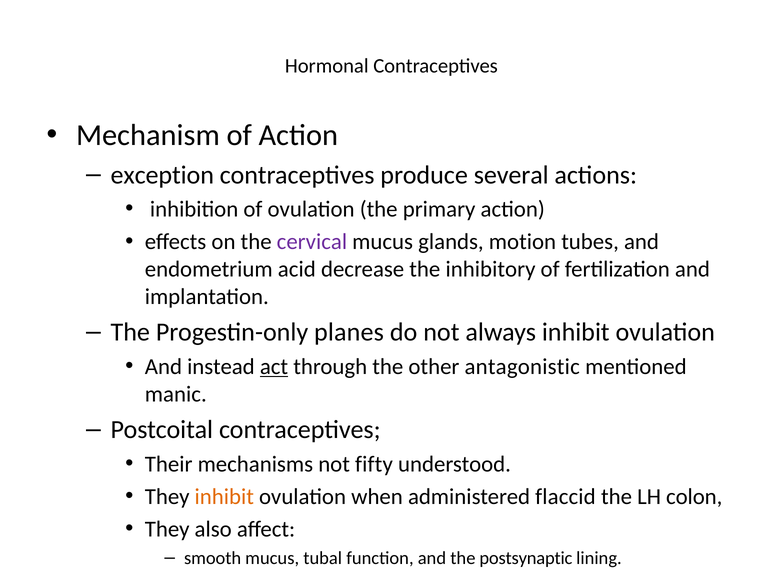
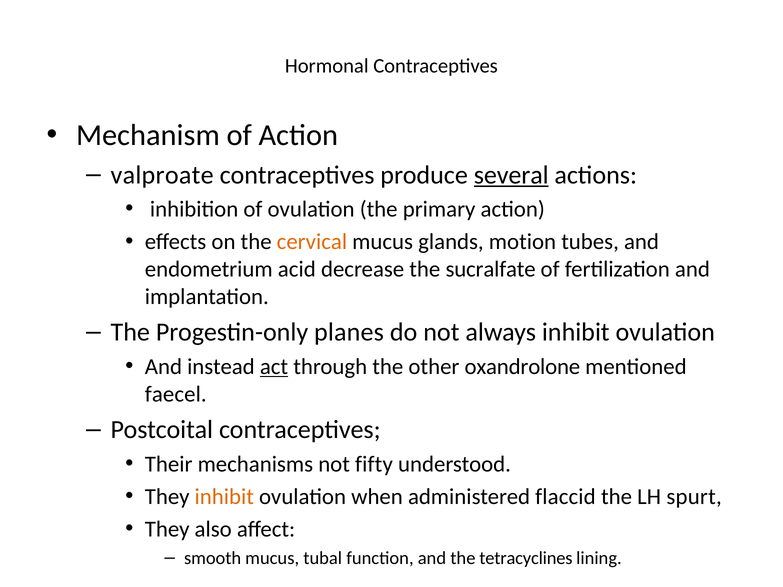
exception: exception -> valproate (162, 175)
several underline: none -> present (511, 175)
cervical colour: purple -> orange (312, 242)
inhibitory: inhibitory -> sucralfate (491, 269)
antagonistic: antagonistic -> oxandrolone (522, 367)
manic: manic -> faecel (176, 394)
colon: colon -> spurt (694, 497)
postsynaptic: postsynaptic -> tetracyclines (526, 558)
